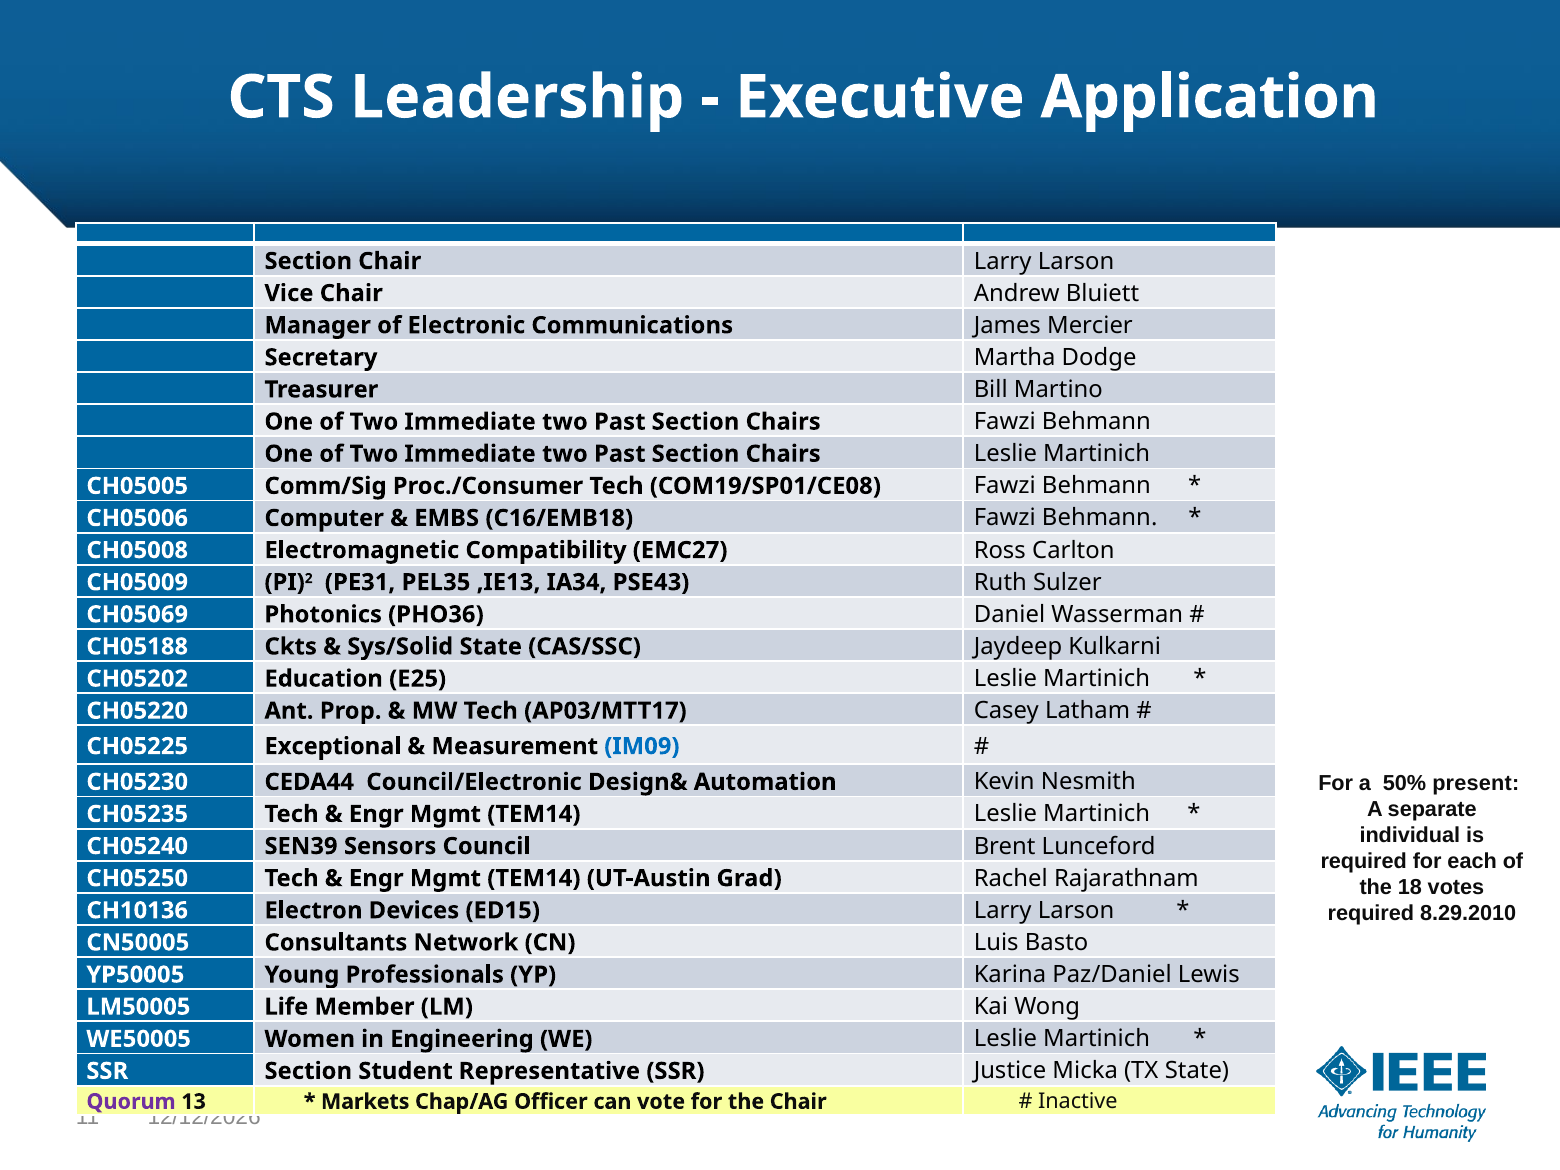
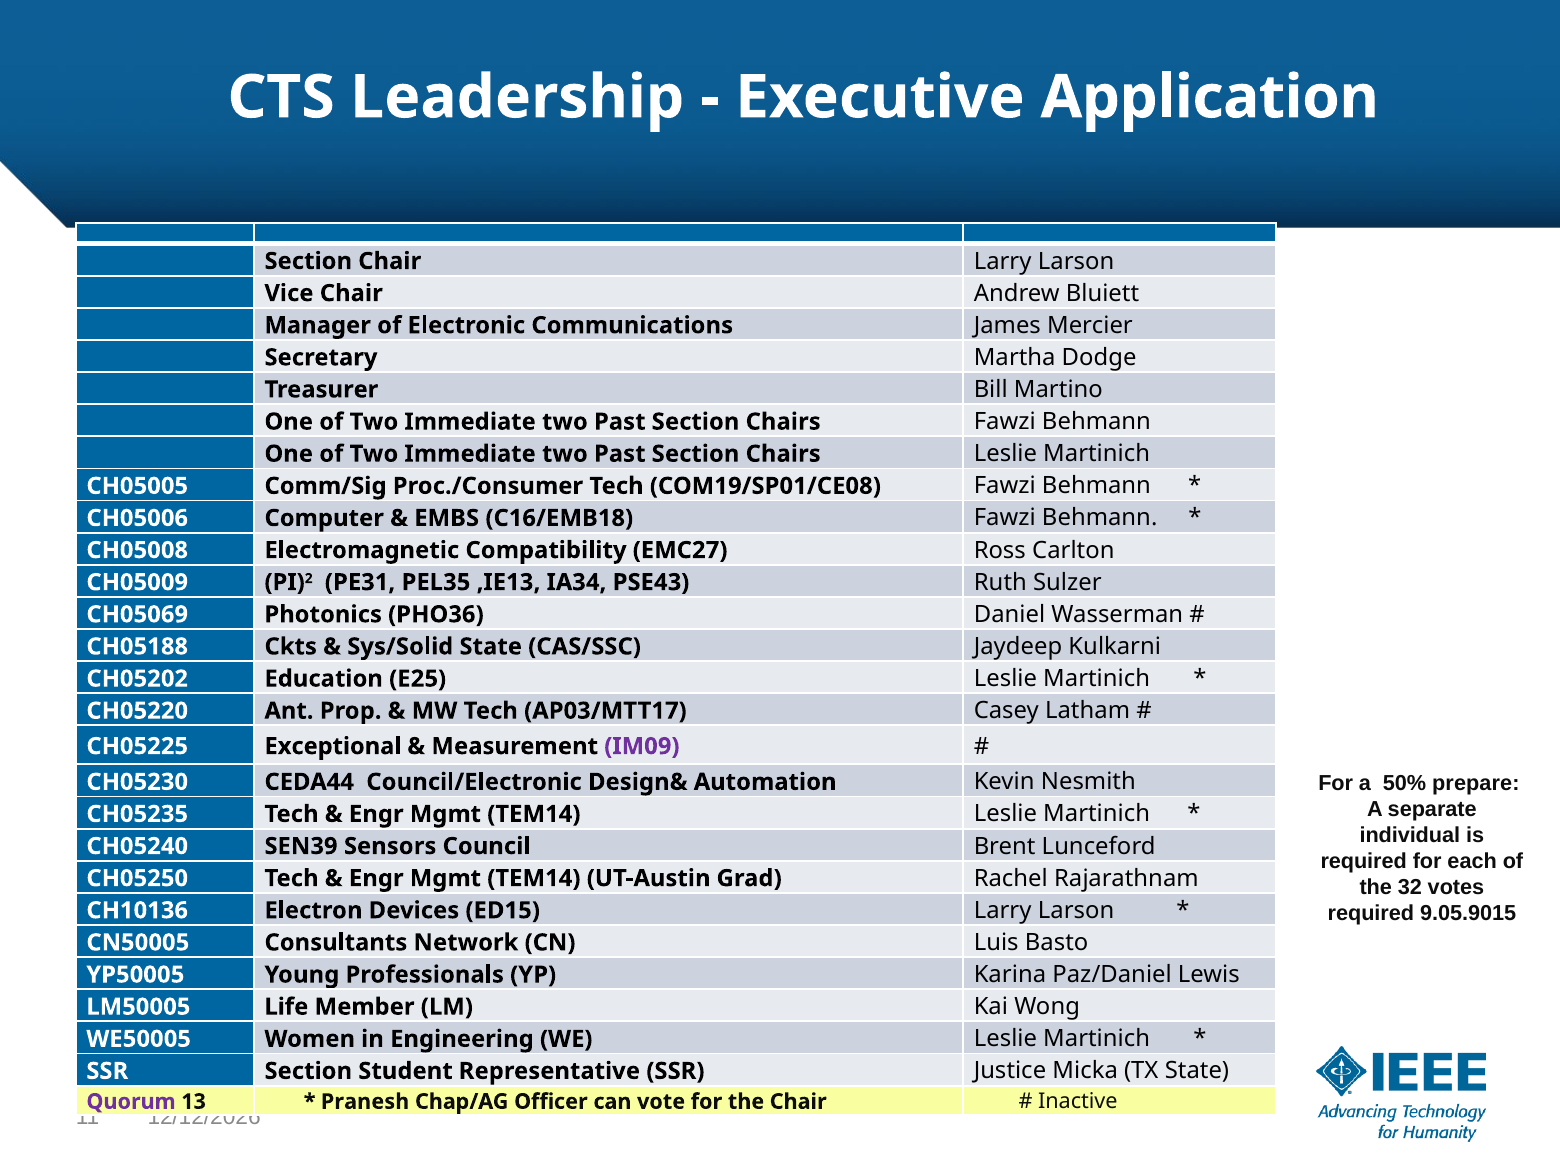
IM09 colour: blue -> purple (642, 746)
present: present -> prepare (1476, 783)
18: 18 -> 32 (1410, 888)
8.29.2010: 8.29.2010 -> 9.05.9015 (1468, 914)
Markets: Markets -> Pranesh (365, 1102)
